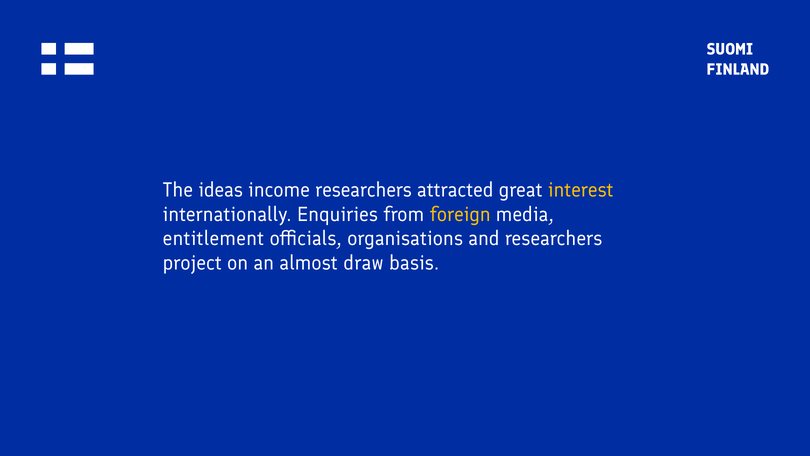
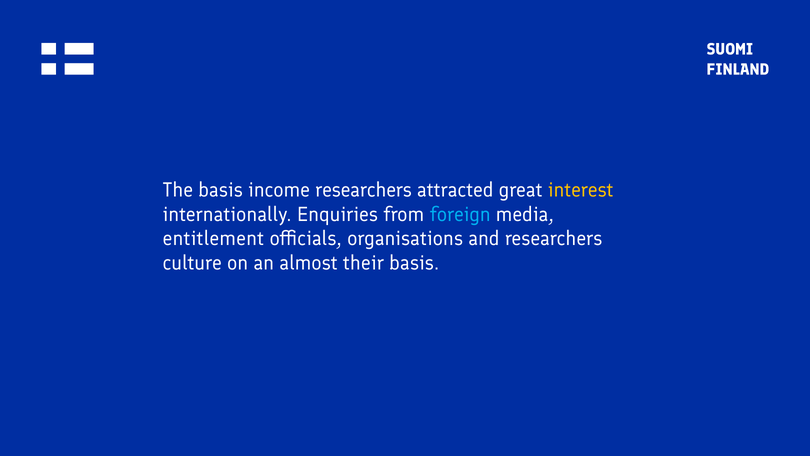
The ideas: ideas -> basis (221, 190)
foreign colour: yellow -> light blue (460, 214)
project: project -> culture (192, 263)
draw: draw -> their (363, 263)
